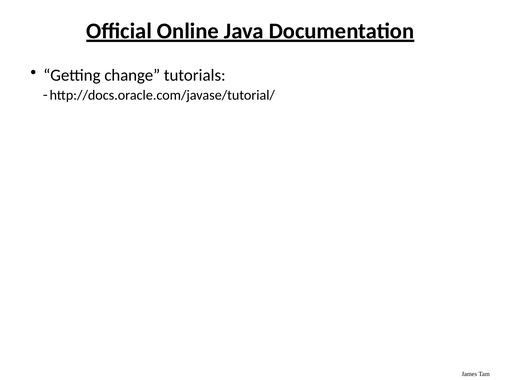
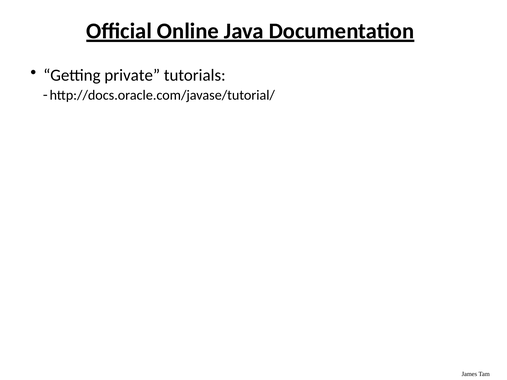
change: change -> private (132, 75)
